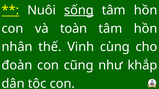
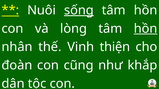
toàn: toàn -> lòng (74, 29)
hồn underline: none -> present (146, 29)
cùng: cùng -> thiện (115, 47)
